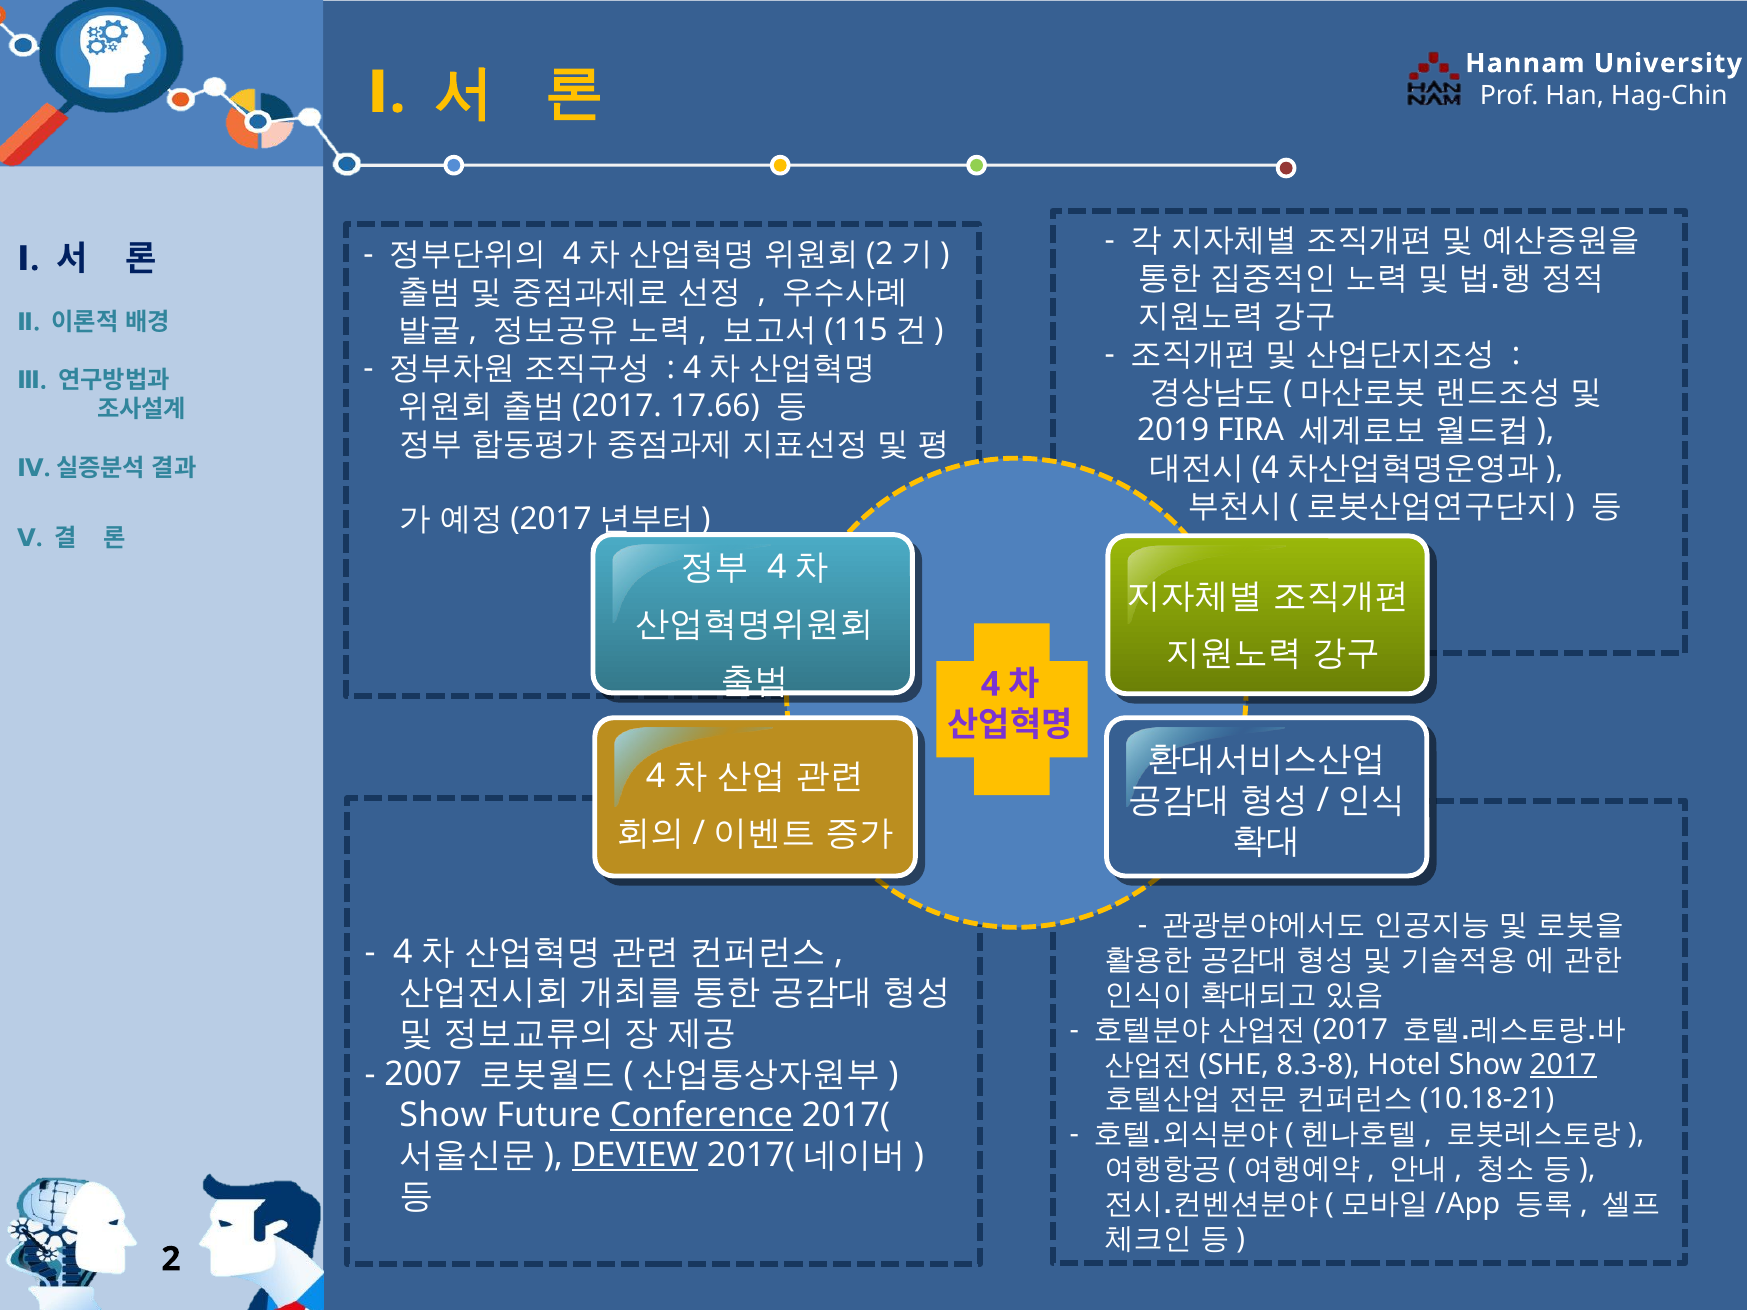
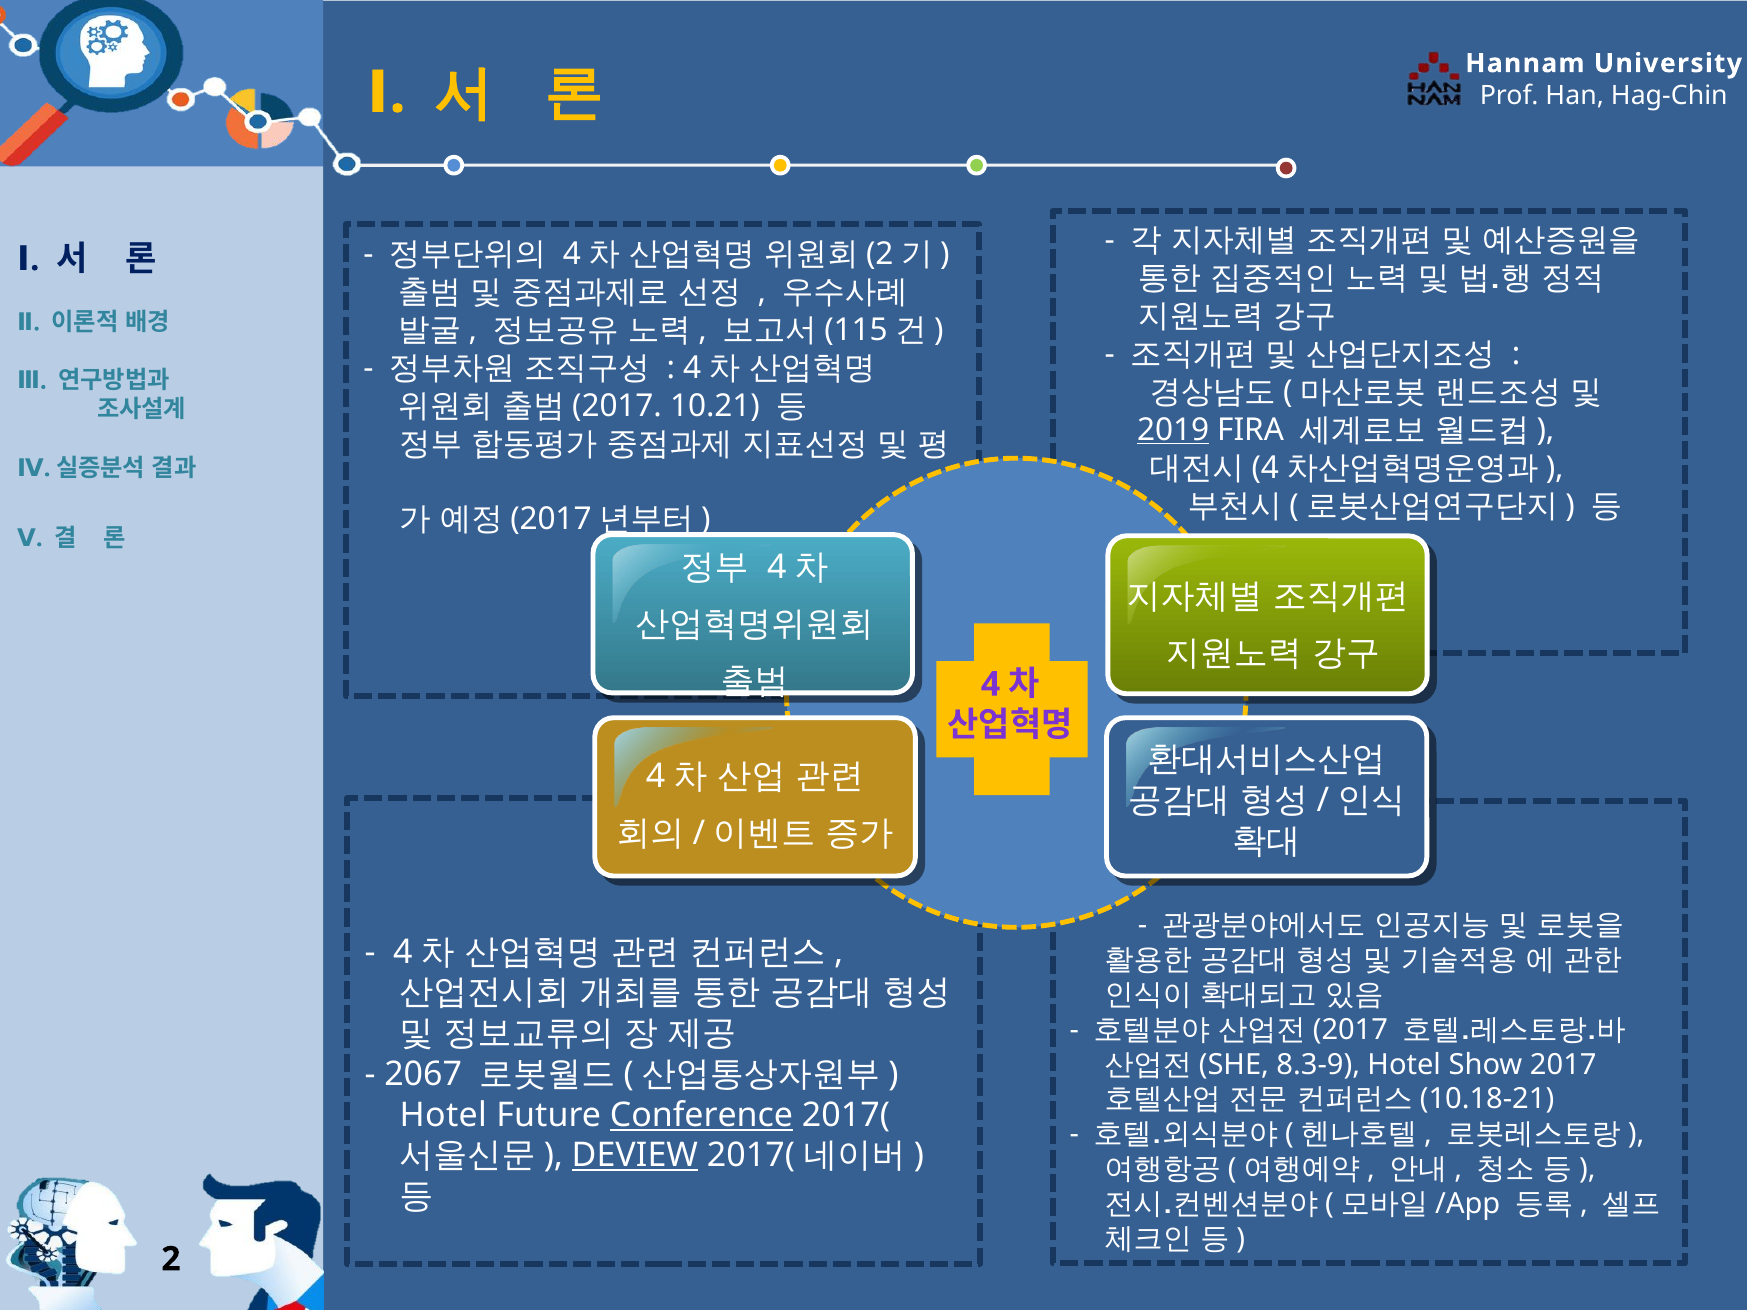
17.66: 17.66 -> 10.21 (715, 406)
2019 underline: none -> present (1173, 430)
8.3-8: 8.3-8 -> 8.3-9 (1318, 1065)
2017 underline: present -> none (1563, 1065)
2007: 2007 -> 2067 (423, 1074)
Show: Show -> Hotel (443, 1115)
